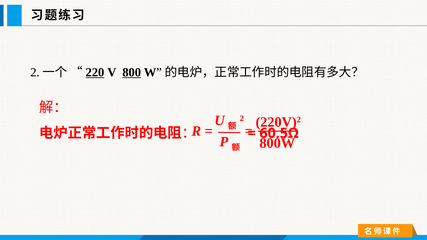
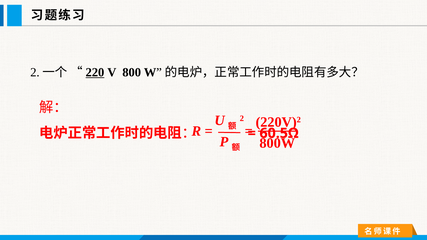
800 underline: present -> none (132, 72)
